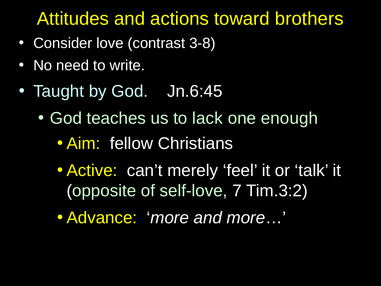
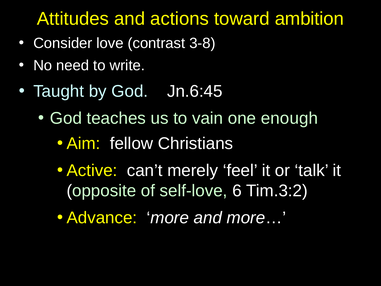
brothers: brothers -> ambition (309, 19)
lack: lack -> vain (208, 118)
7: 7 -> 6 (237, 191)
